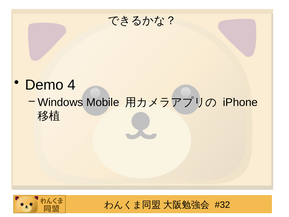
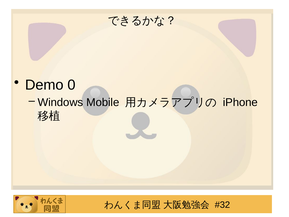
4: 4 -> 0 (72, 85)
